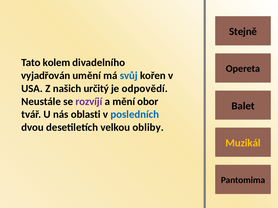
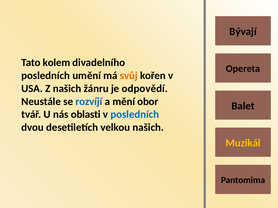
Stejně: Stejně -> Bývají (243, 32)
vyjadřován: vyjadřován -> posledních (46, 76)
svůj colour: blue -> orange (129, 76)
určitý: určitý -> žánru (96, 89)
rozvíjí colour: purple -> blue (89, 102)
velkou obliby: obliby -> našich (148, 128)
